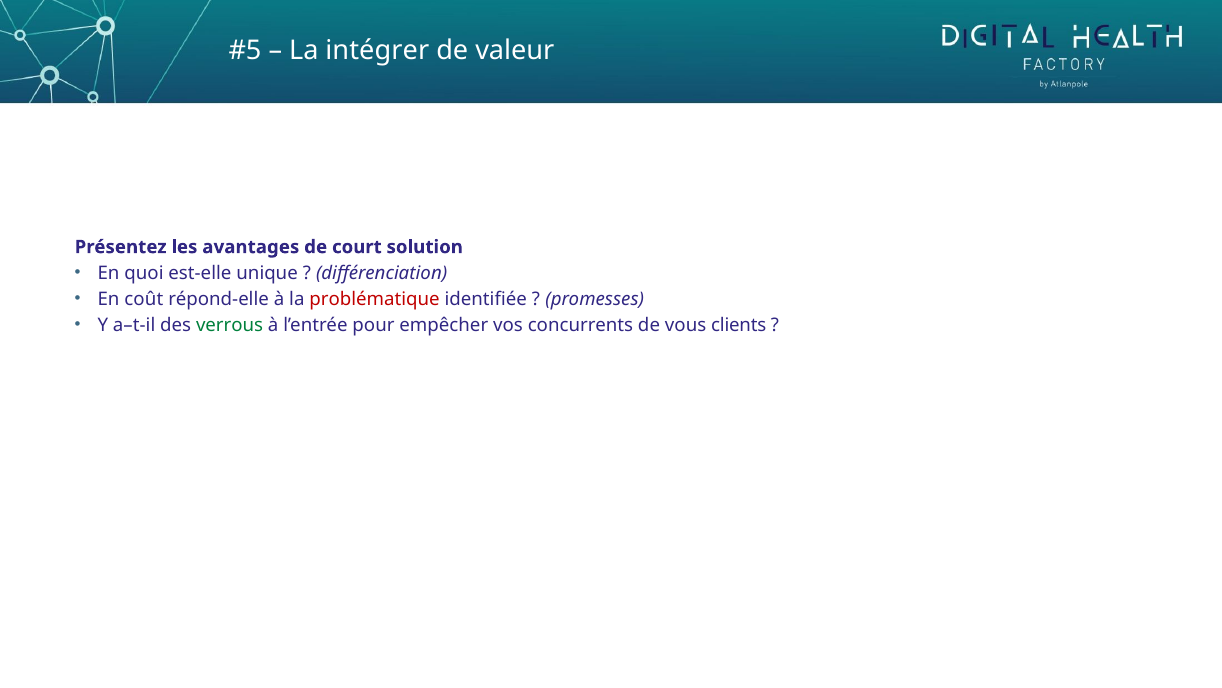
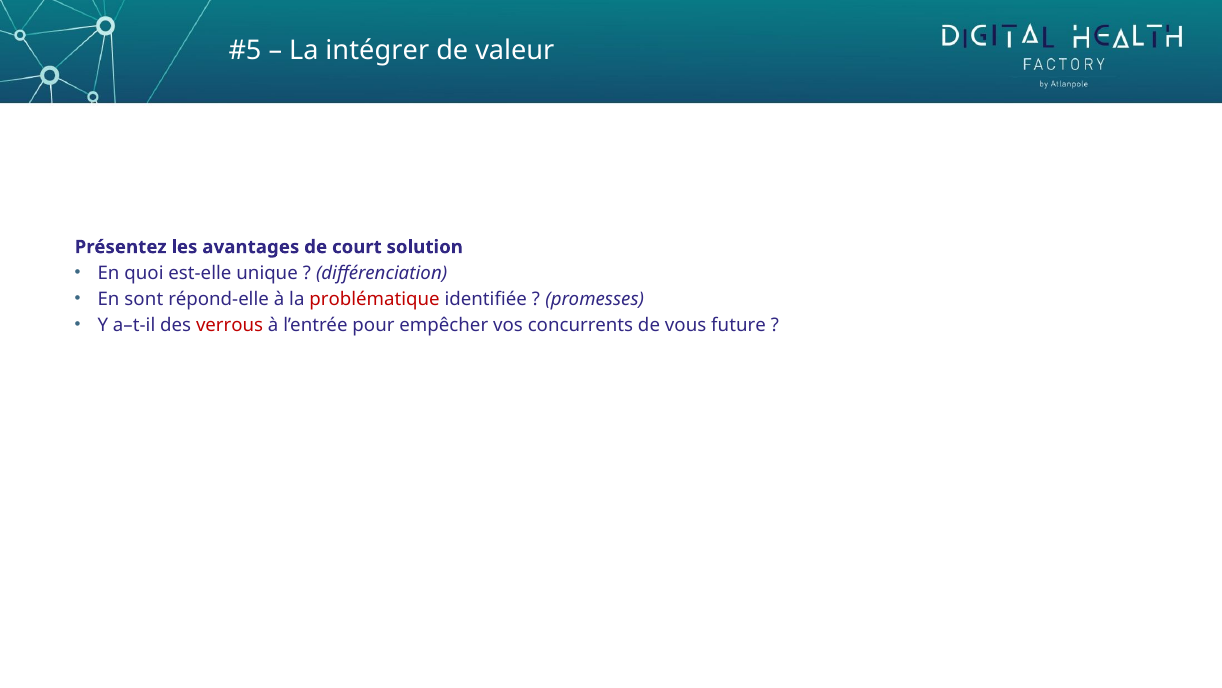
coût: coût -> sont (144, 299)
verrous colour: green -> red (230, 325)
clients: clients -> future (739, 325)
